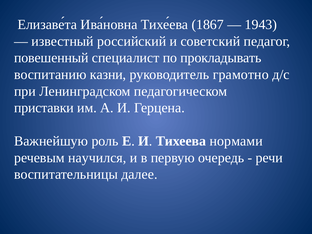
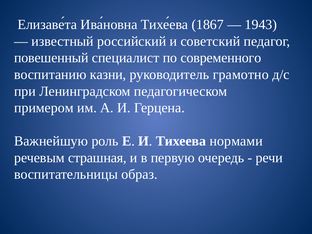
прокладывать: прокладывать -> современного (221, 58)
приставки: приставки -> примером (44, 108)
научился: научился -> страшная (97, 158)
далее: далее -> образ (139, 174)
